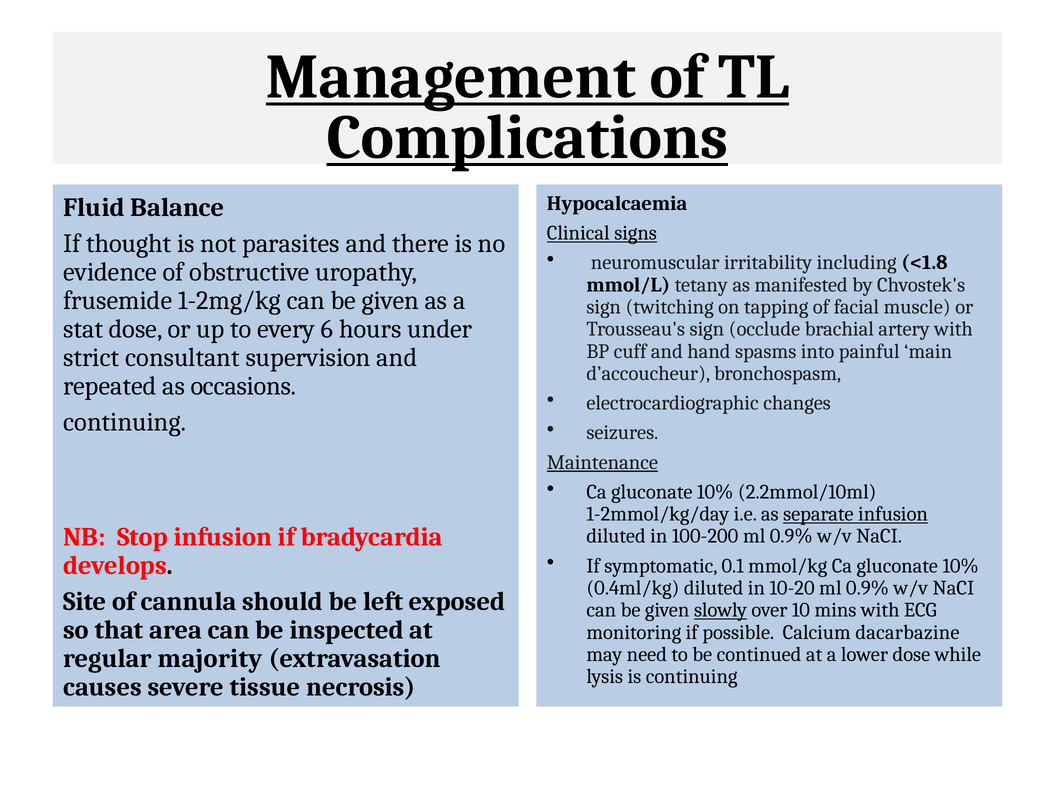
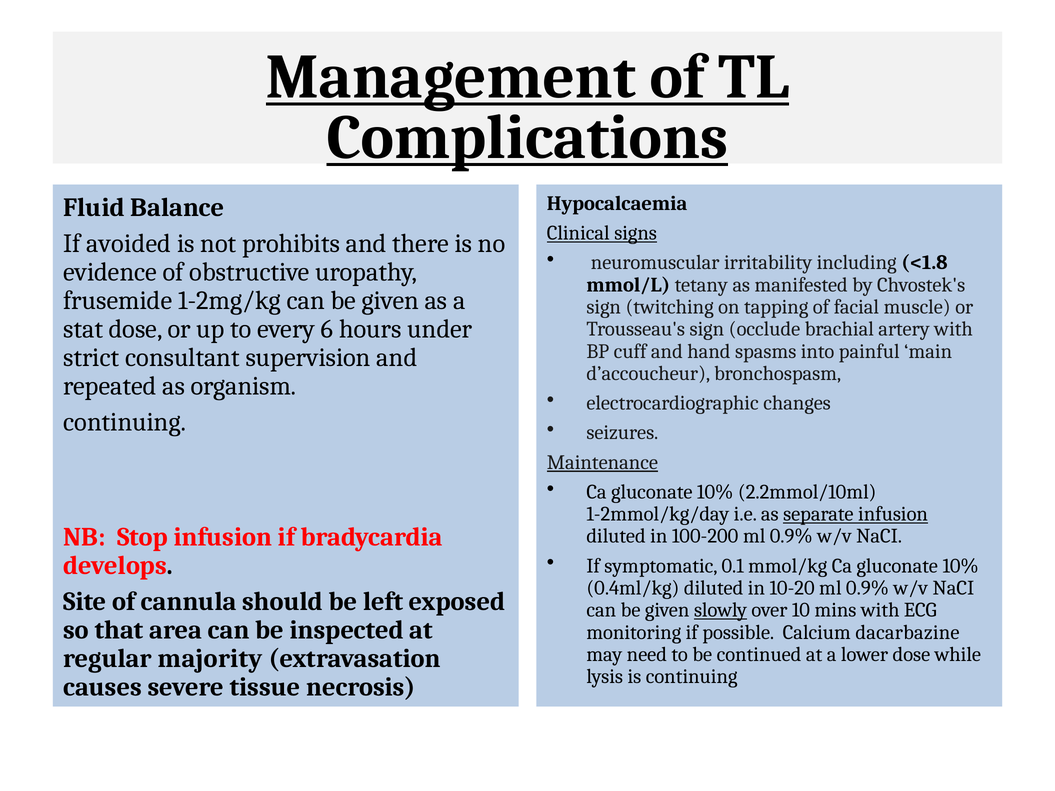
thought: thought -> avoided (129, 244)
parasites: parasites -> prohibits (291, 244)
occasions: occasions -> organism (243, 386)
